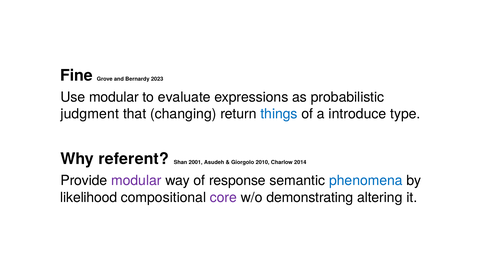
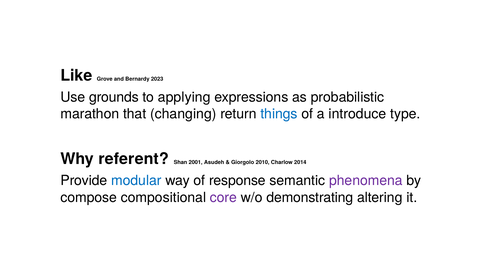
Fine: Fine -> Like (76, 75)
Use modular: modular -> grounds (114, 97)
evaluate: evaluate -> applying (184, 97)
judgment: judgment -> marathon (90, 114)
modular colour: purple -> blue (136, 180)
phenomena colour: blue -> purple (366, 180)
likelihood: likelihood -> compose (89, 197)
